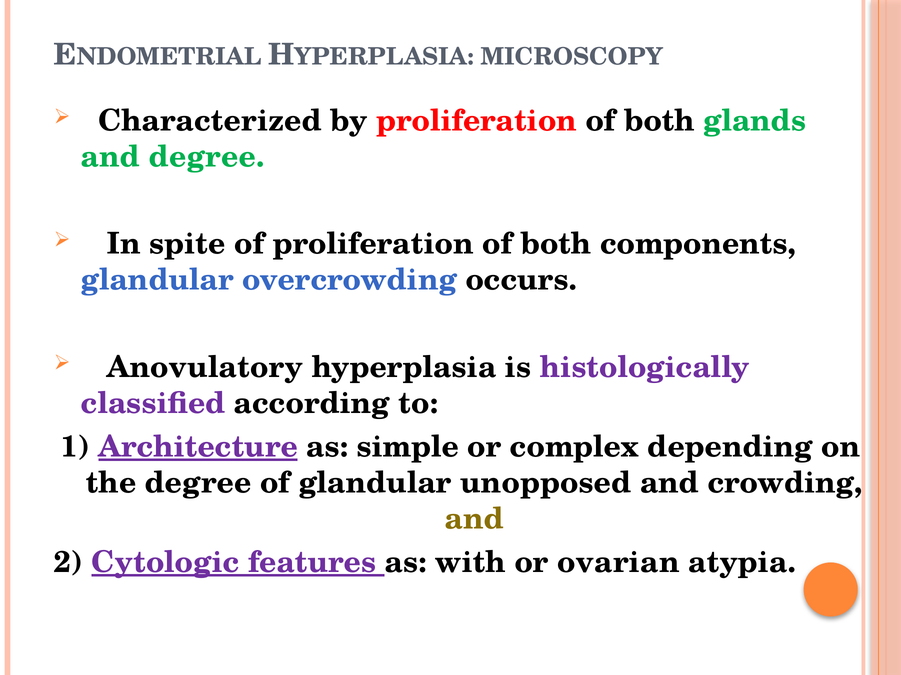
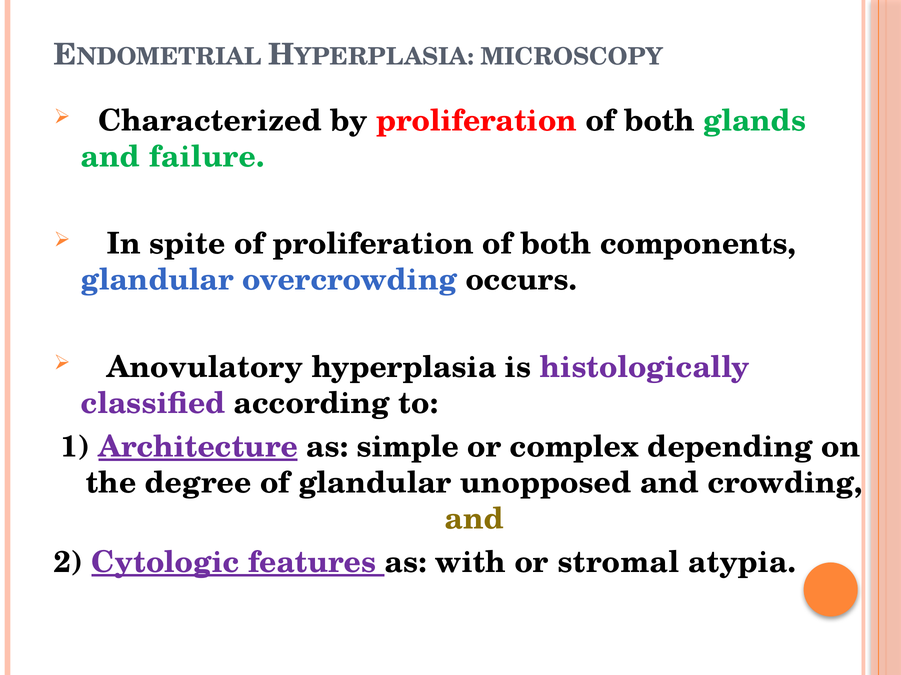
and degree: degree -> failure (207, 157)
ovarian: ovarian -> stromal (618, 563)
